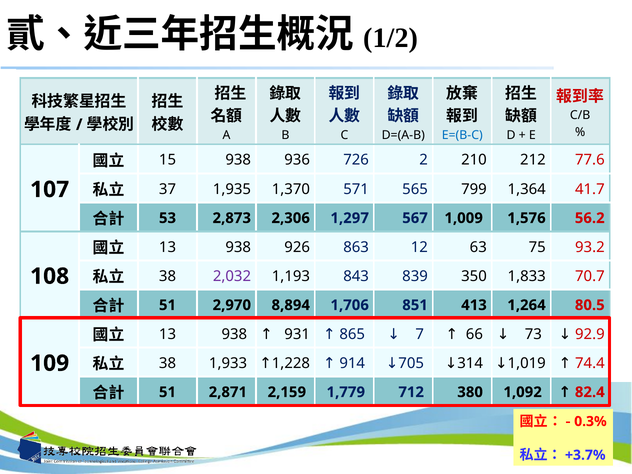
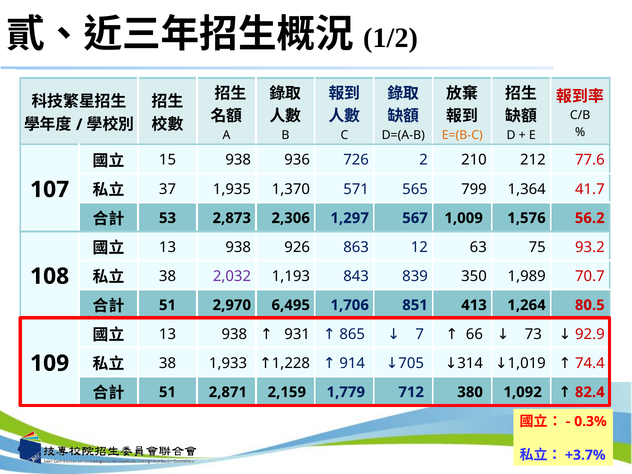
E=(B-C colour: blue -> orange (462, 135)
1,833: 1,833 -> 1,989 (527, 276)
8,894: 8,894 -> 6,495 (291, 305)
